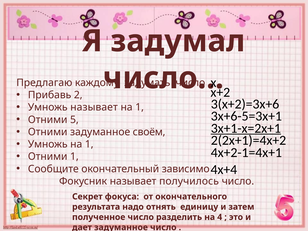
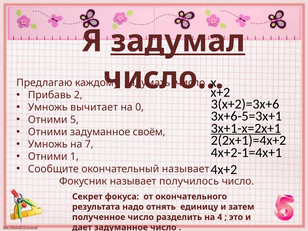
задумал underline: none -> present (178, 41)
Умножь называет: называет -> вычитает (94, 107)
1: 1 -> 0 (140, 107)
Умножь на 1: 1 -> 7 (89, 144)
окончательный зависимо: зависимо -> называет (186, 169)
4х+4: 4х+4 -> 4х+2 (224, 170)
